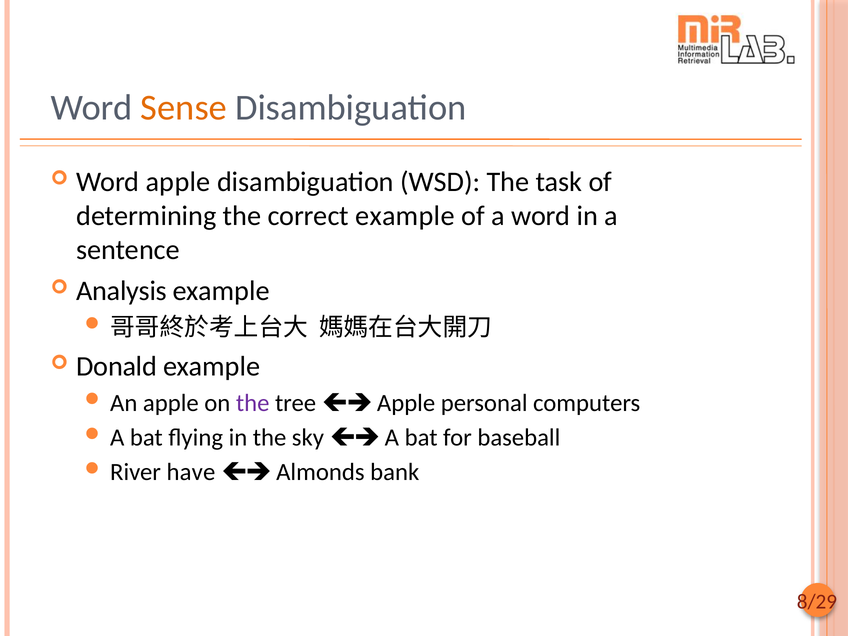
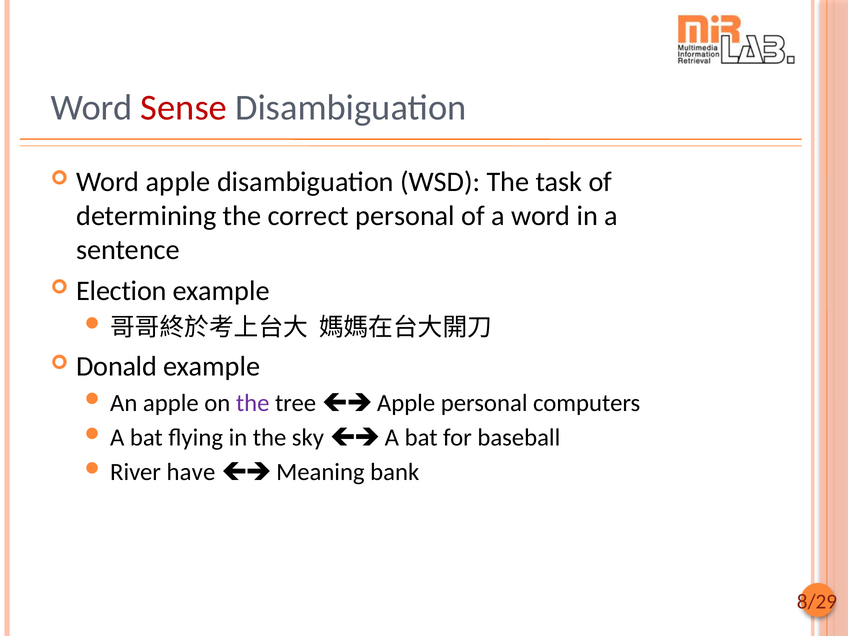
Sense colour: orange -> red (184, 108)
correct example: example -> personal (405, 216)
Analysis: Analysis -> Election (121, 291)
Almonds: Almonds -> Meaning (320, 472)
